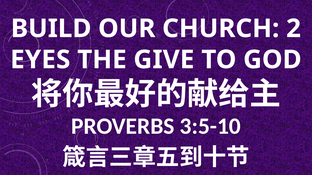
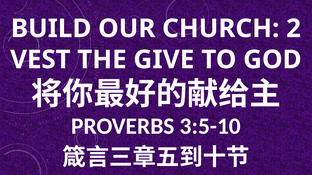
EYES: EYES -> VEST (40, 60)
